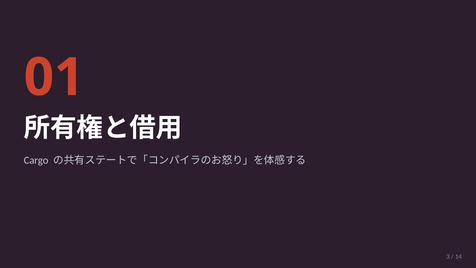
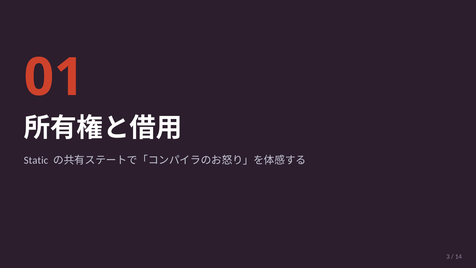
Cargo: Cargo -> Static (36, 160)
